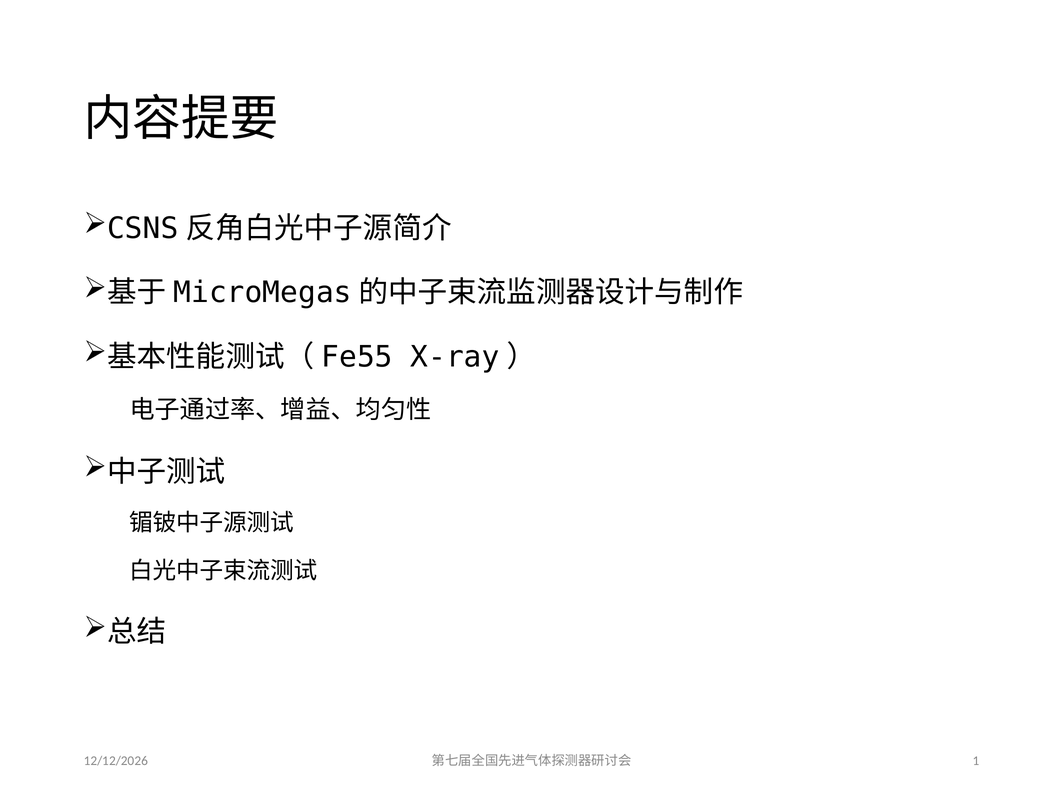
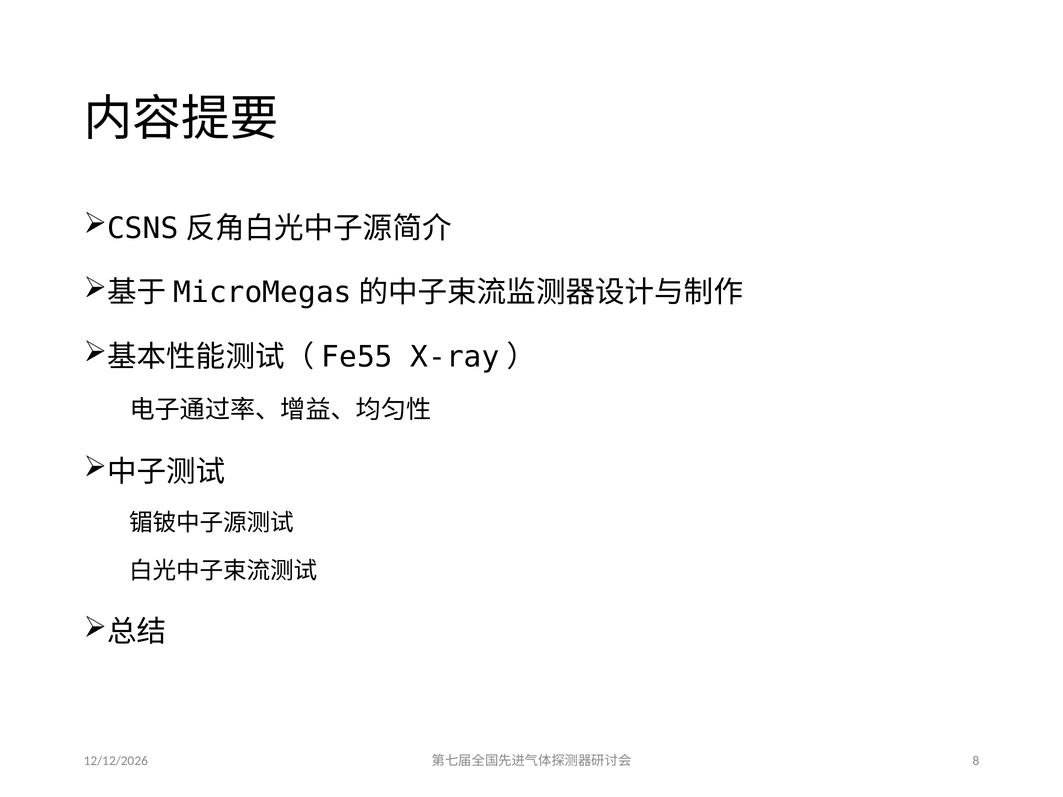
1: 1 -> 8 (976, 761)
